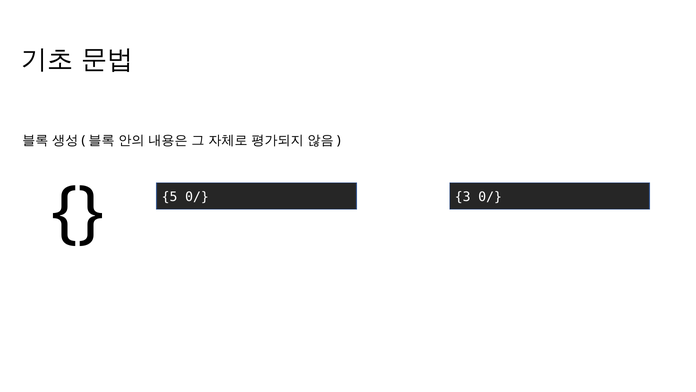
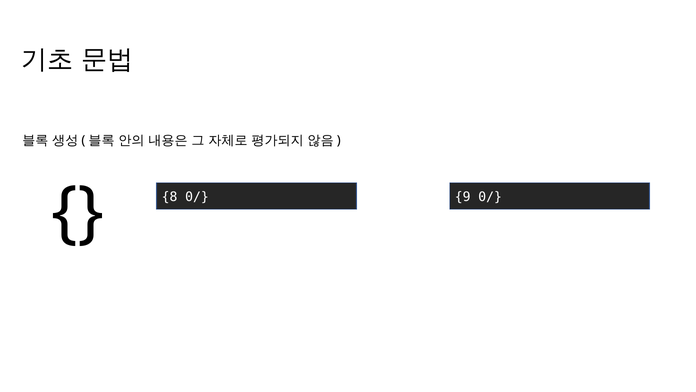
5: 5 -> 8 (170, 197)
3: 3 -> 9 (463, 197)
